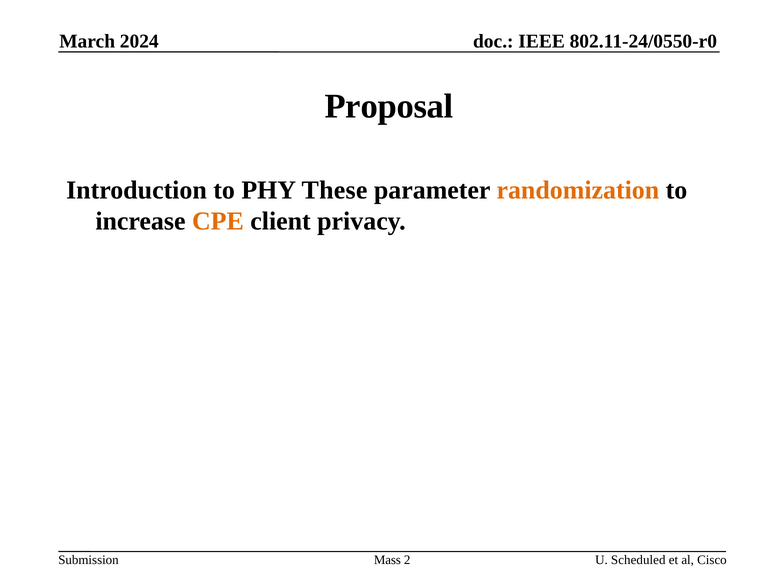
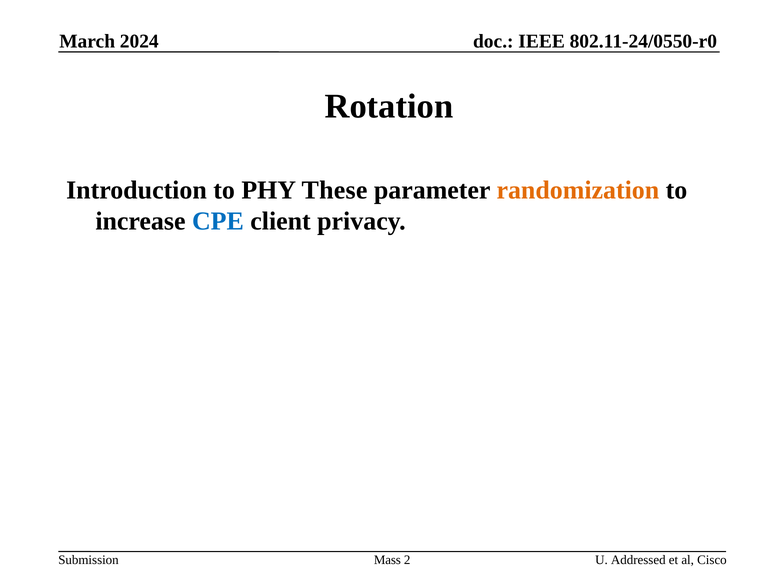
Proposal: Proposal -> Rotation (389, 106)
CPE colour: orange -> blue (218, 221)
Scheduled: Scheduled -> Addressed (638, 560)
